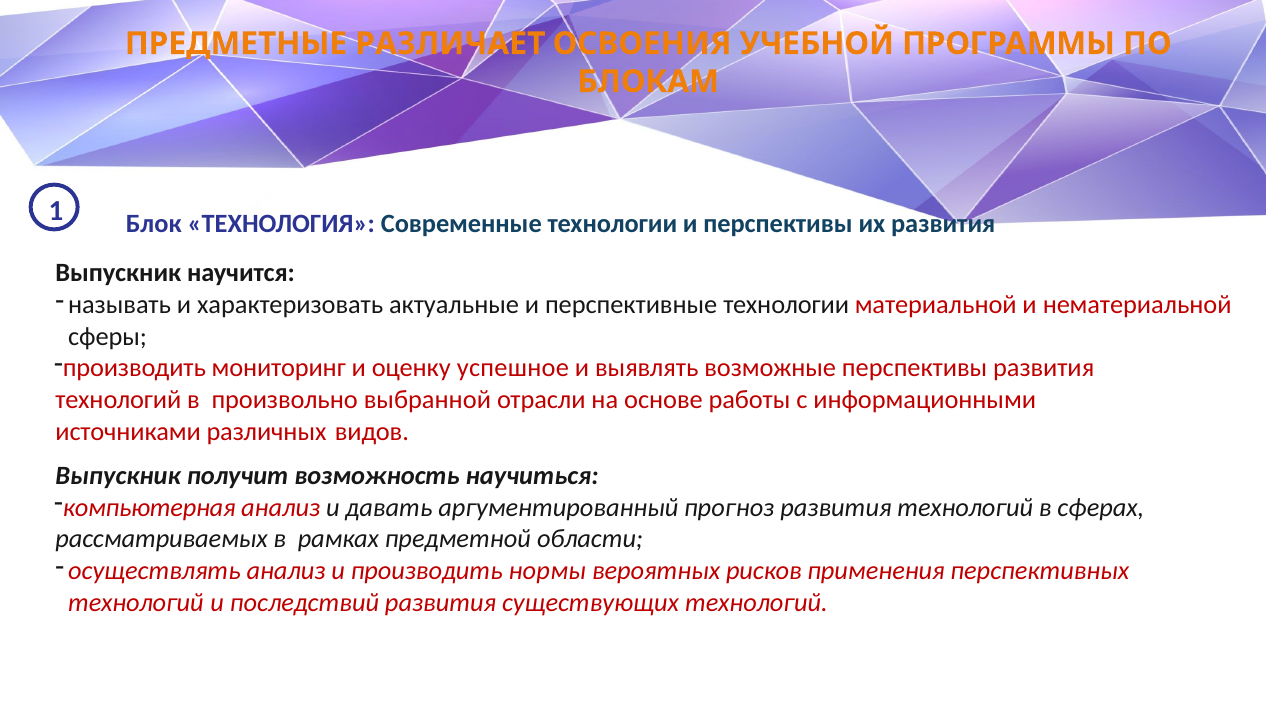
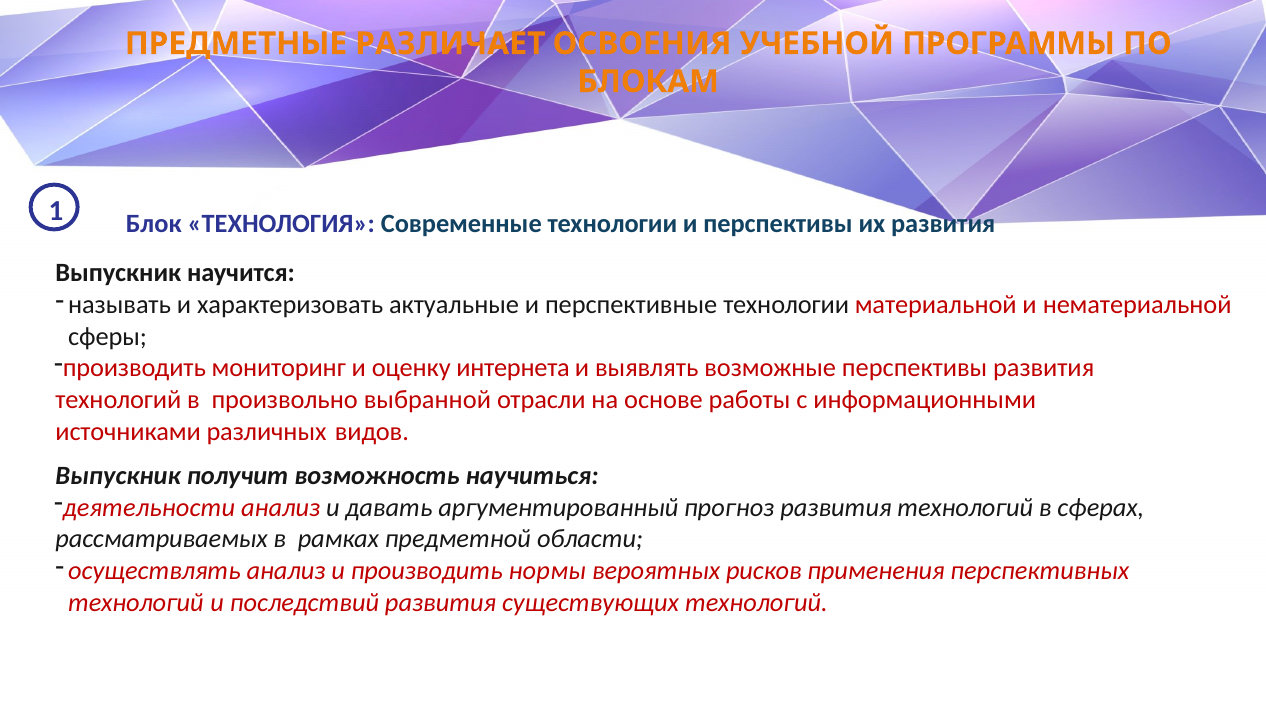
успешное: успешное -> интернета (513, 368)
компьютерная: компьютерная -> деятельности (149, 507)
